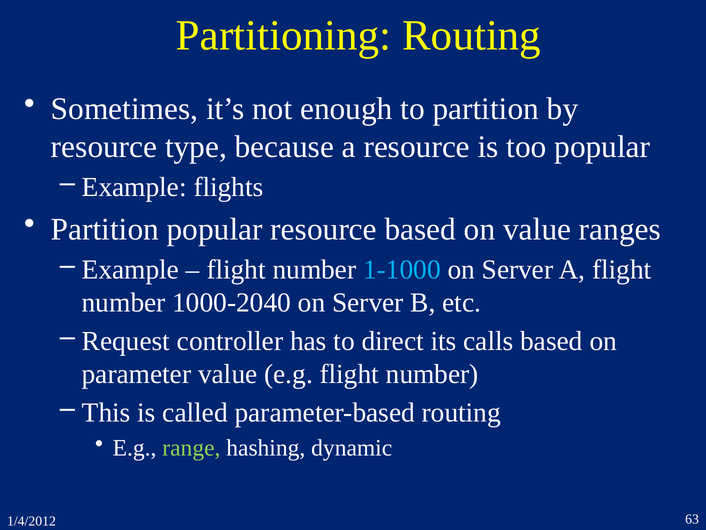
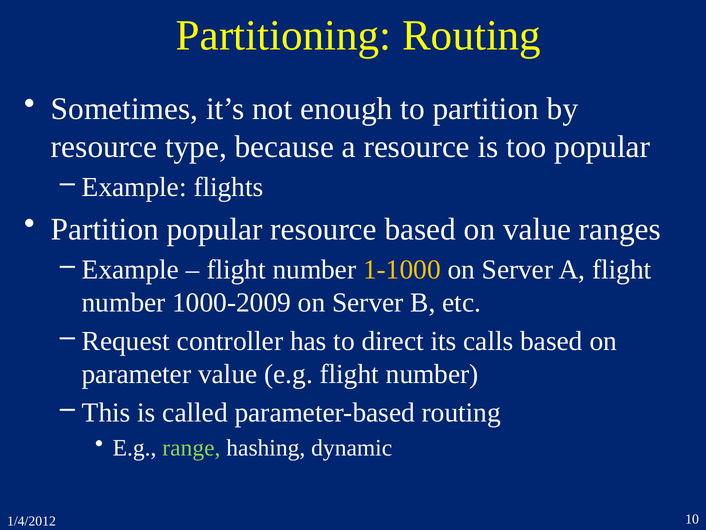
1-1000 colour: light blue -> yellow (402, 270)
1000-2040: 1000-2040 -> 1000-2009 (232, 302)
63: 63 -> 10 (692, 519)
